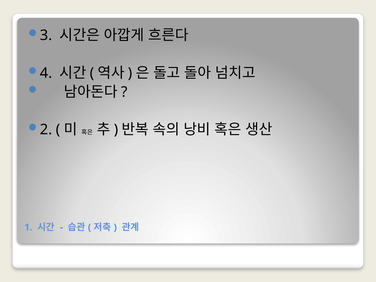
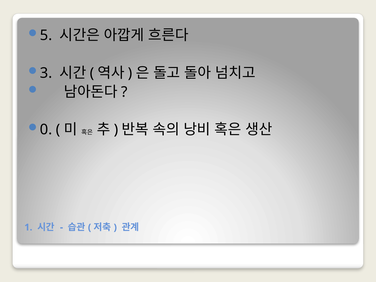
3: 3 -> 5 (46, 35)
4: 4 -> 3 (46, 73)
2: 2 -> 0 (46, 130)
